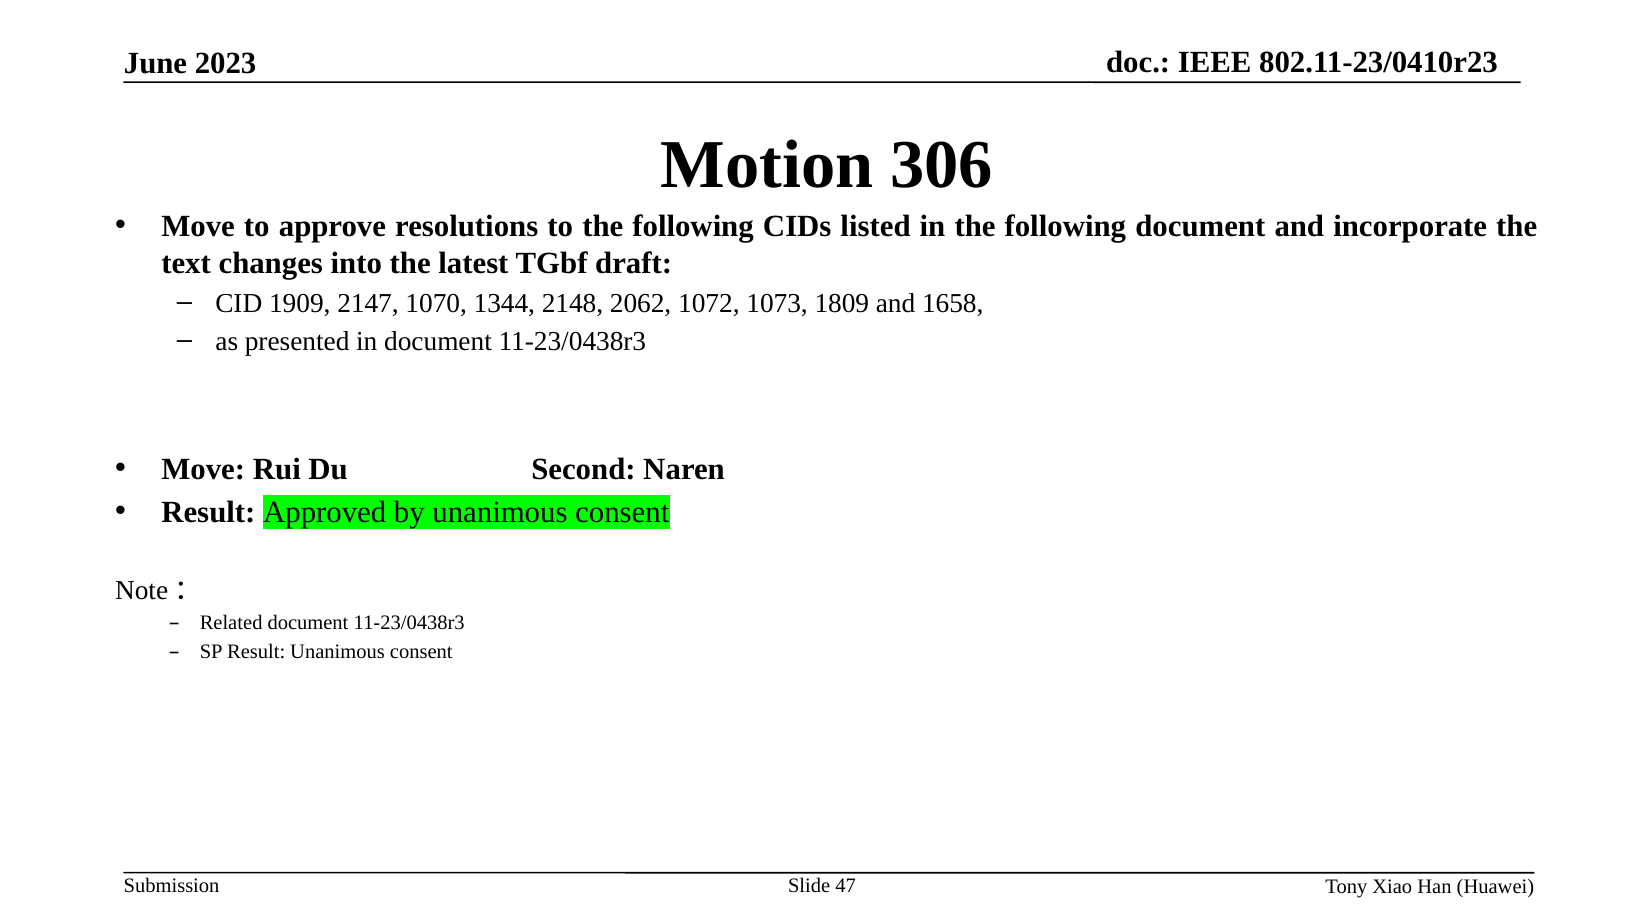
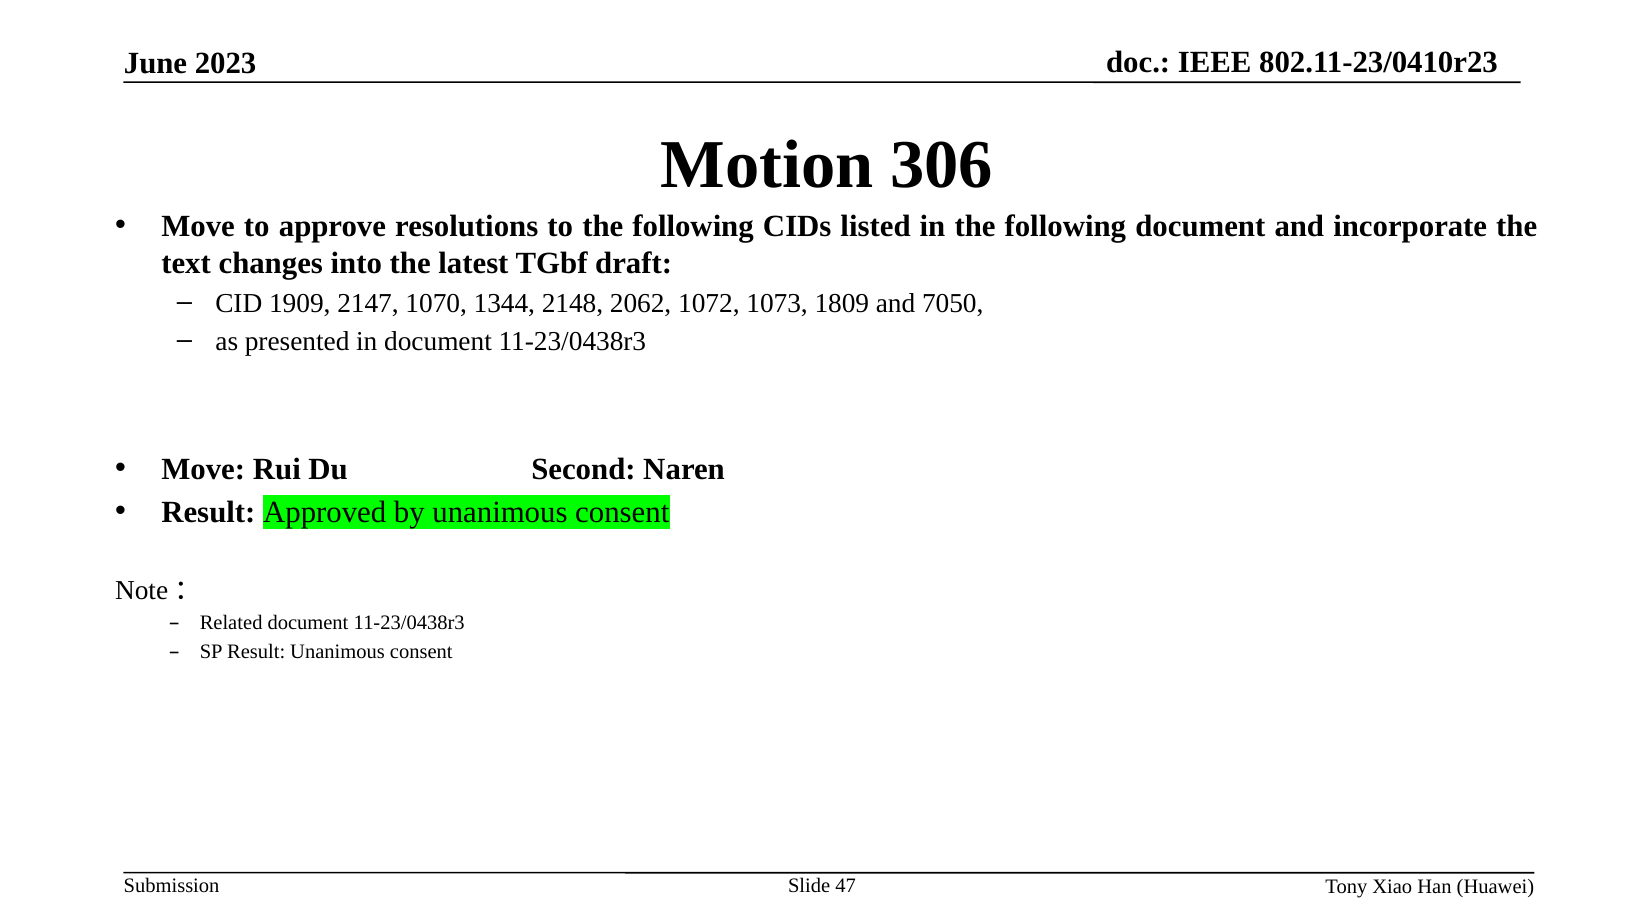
1658: 1658 -> 7050 (953, 303)
